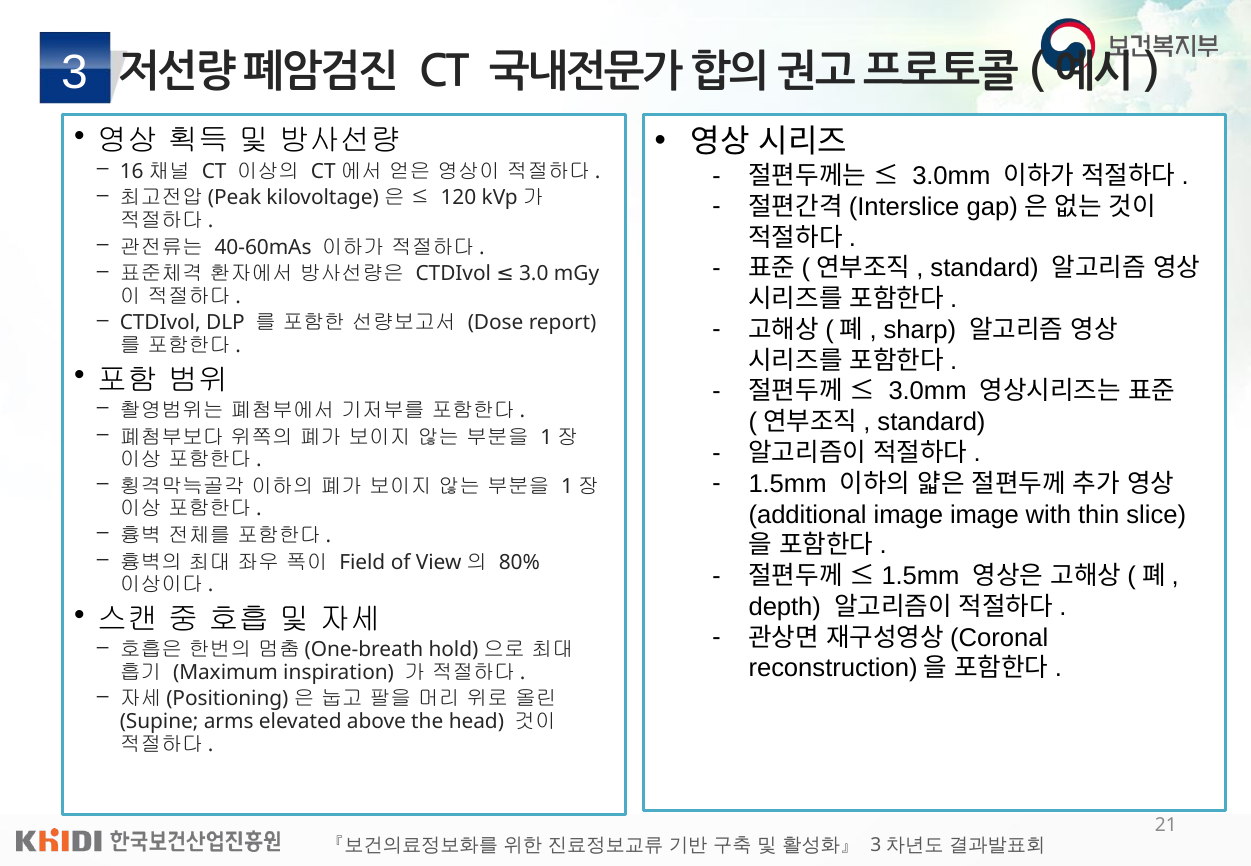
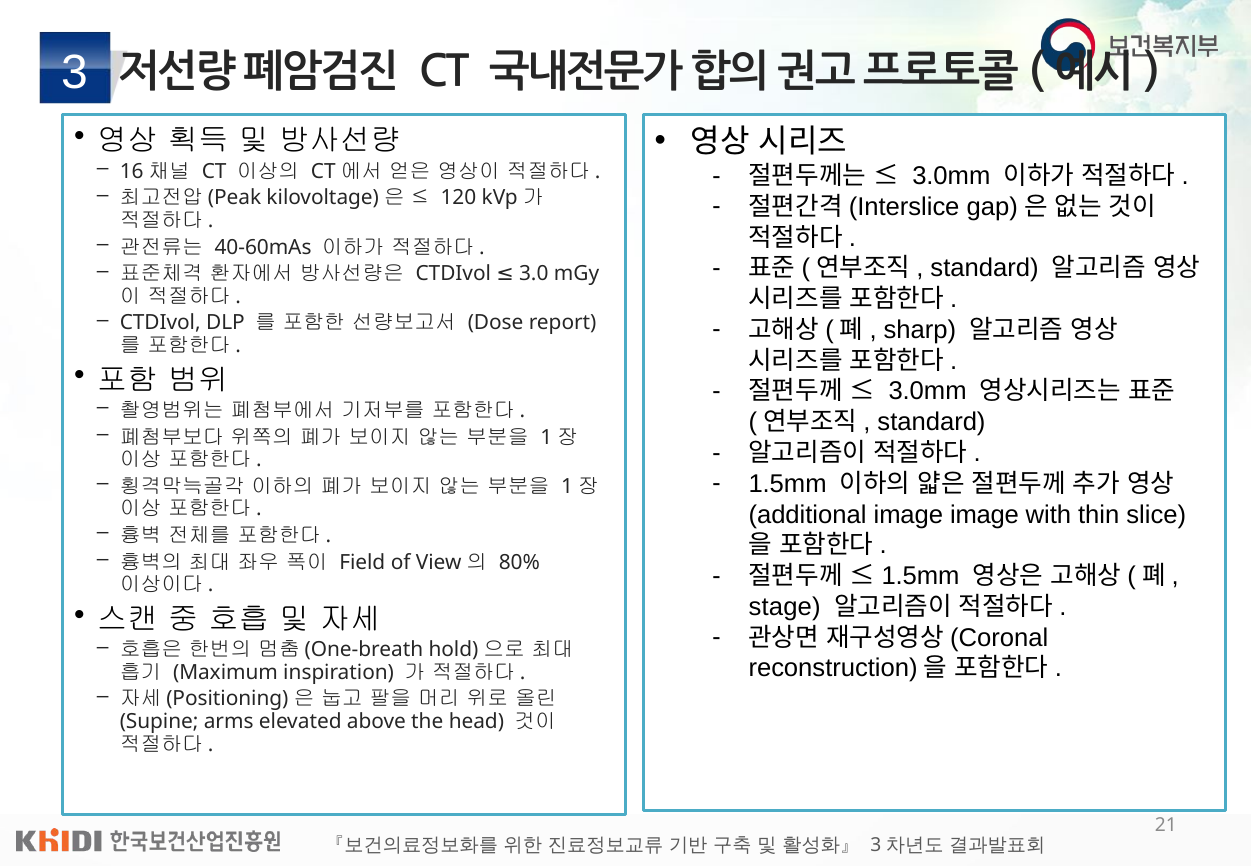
depth: depth -> stage (785, 607)
